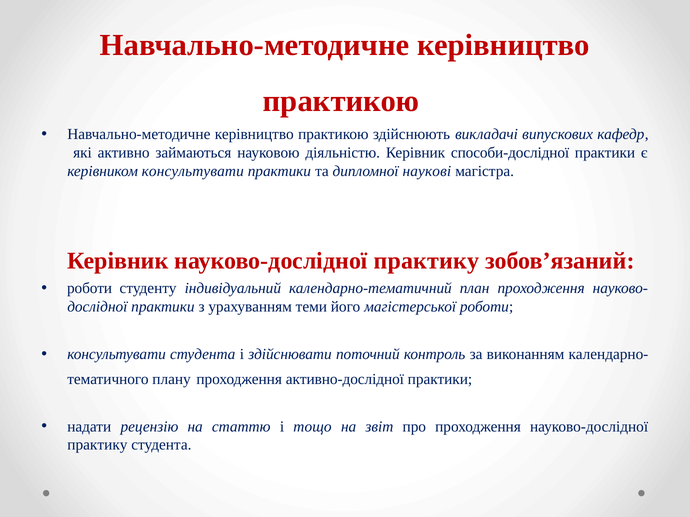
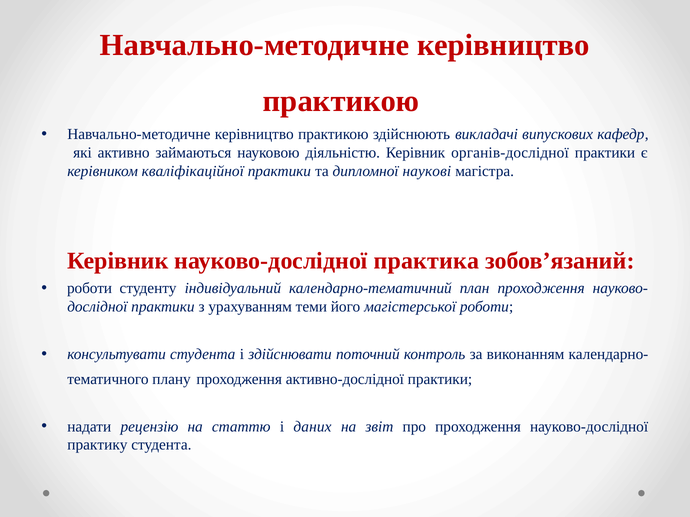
способи-дослідної: способи-дослідної -> органів-дослідної (510, 153)
керівником консультувати: консультувати -> кваліфікаційної (193, 171)
Керівник науково-дослідної практику: практику -> практика (426, 261)
тощо: тощо -> даних (312, 427)
